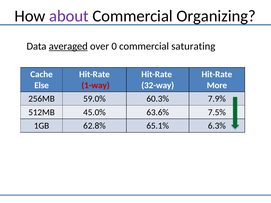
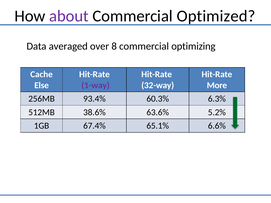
Organizing: Organizing -> Optimized (216, 16)
averaged underline: present -> none (68, 46)
0: 0 -> 8 (114, 46)
saturating: saturating -> optimizing (193, 46)
1-way colour: red -> purple (96, 85)
59.0%: 59.0% -> 93.4% (94, 99)
7.9%: 7.9% -> 6.3% (217, 99)
45.0%: 45.0% -> 38.6% (94, 112)
7.5%: 7.5% -> 5.2% (217, 112)
62.8%: 62.8% -> 67.4% (94, 126)
6.3%: 6.3% -> 6.6% (217, 126)
